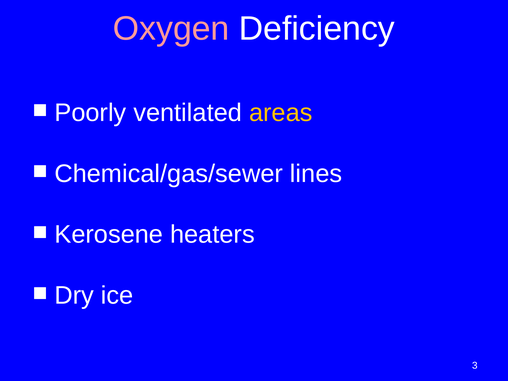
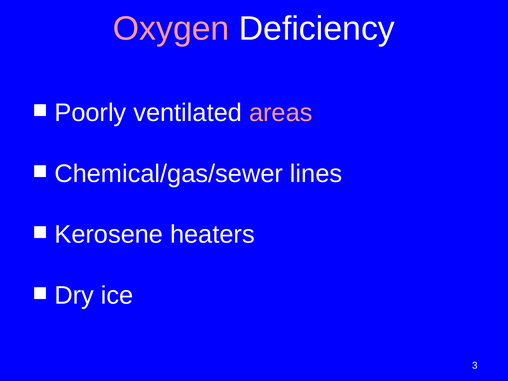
areas colour: yellow -> pink (281, 113)
